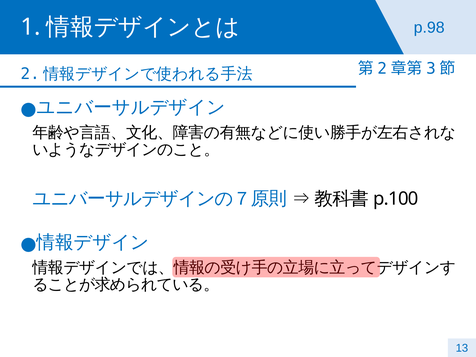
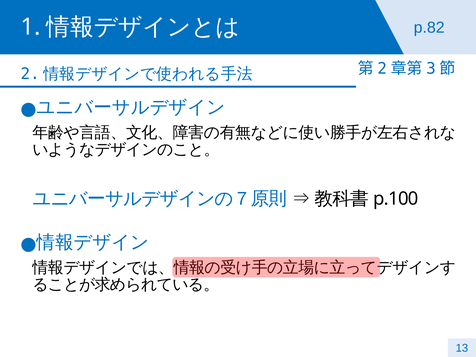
p.98: p.98 -> p.82 (429, 28)
